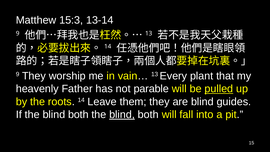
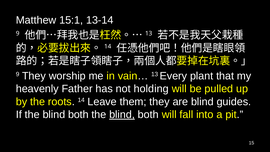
15:3: 15:3 -> 15:1 (71, 20)
parable: parable -> holding (151, 89)
pulled underline: present -> none (219, 89)
